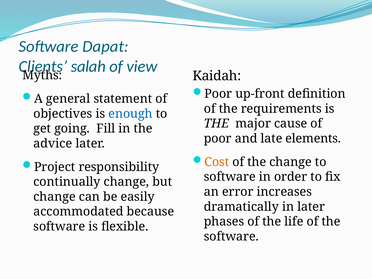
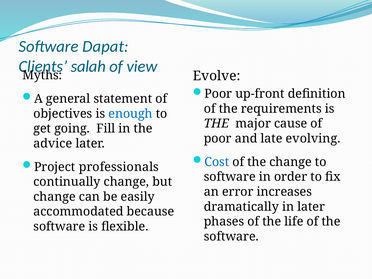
Kaidah: Kaidah -> Evolve (217, 76)
elements: elements -> evolving (313, 138)
Cost colour: orange -> blue (217, 162)
responsibility: responsibility -> professionals (119, 167)
